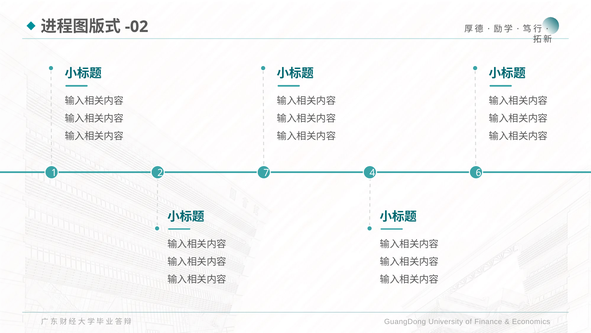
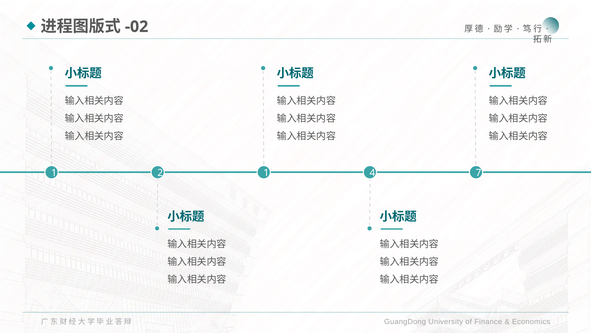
2 7: 7 -> 1 (266, 173)
6: 6 -> 7 (479, 173)
